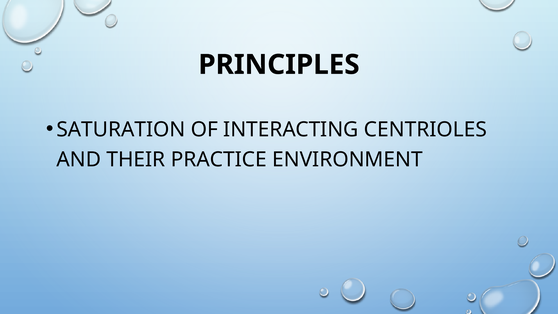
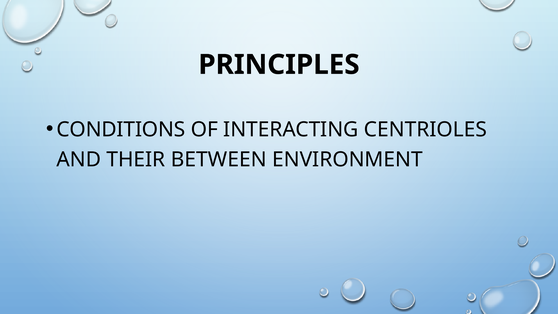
SATURATION: SATURATION -> CONDITIONS (121, 129)
PRACTICE: PRACTICE -> BETWEEN (219, 160)
